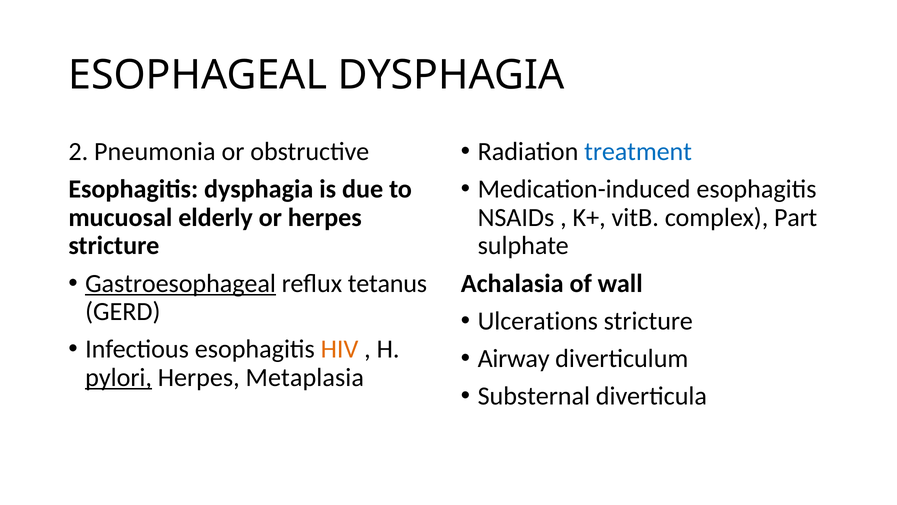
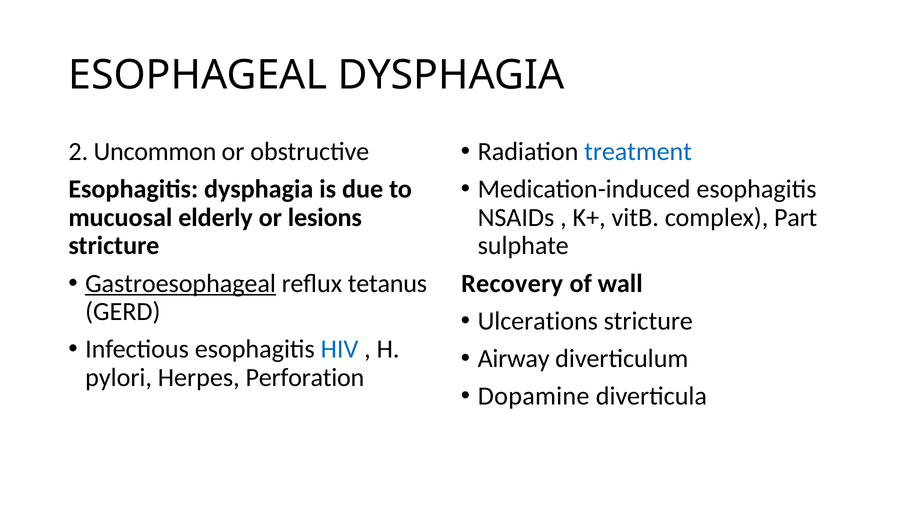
Pneumonia: Pneumonia -> Uncommon (155, 152)
or herpes: herpes -> lesions (325, 217)
Achalasia: Achalasia -> Recovery (512, 283)
HIV colour: orange -> blue (339, 349)
pylori underline: present -> none (119, 377)
Metaplasia: Metaplasia -> Perforation (305, 377)
Substernal: Substernal -> Dopamine (534, 396)
